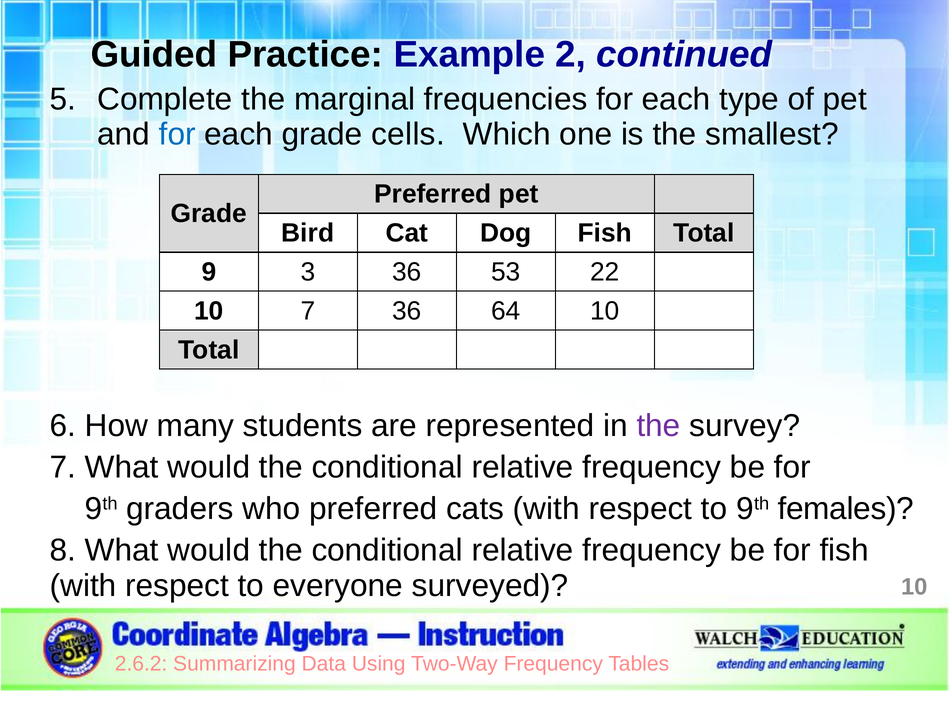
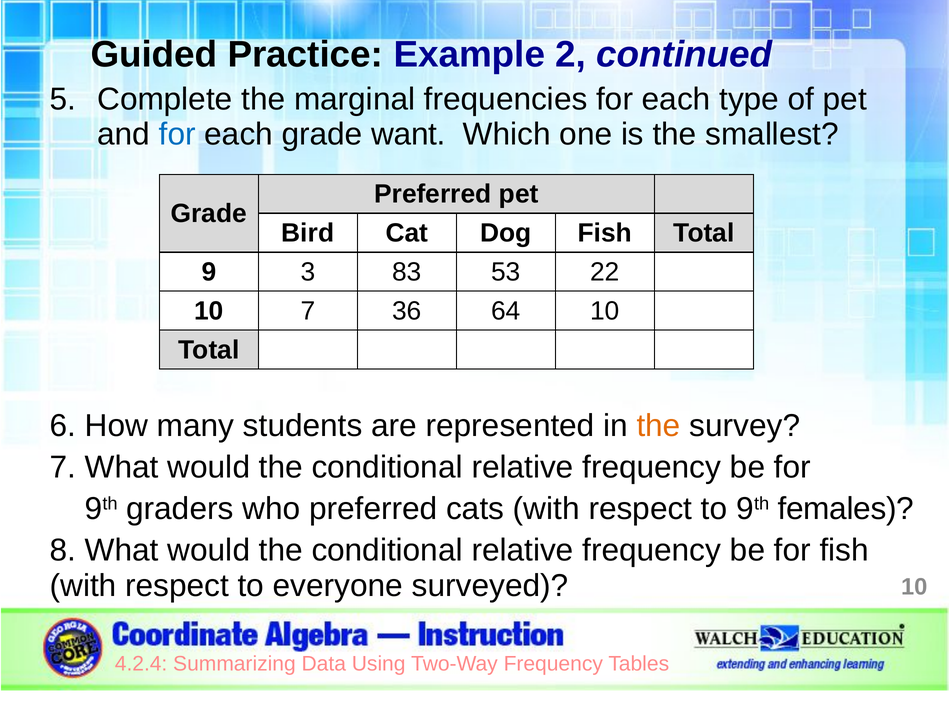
cells: cells -> want (408, 134)
3 36: 36 -> 83 (407, 272)
the colour: purple -> orange (659, 425)
2.6.2: 2.6.2 -> 4.2.4 (141, 664)
